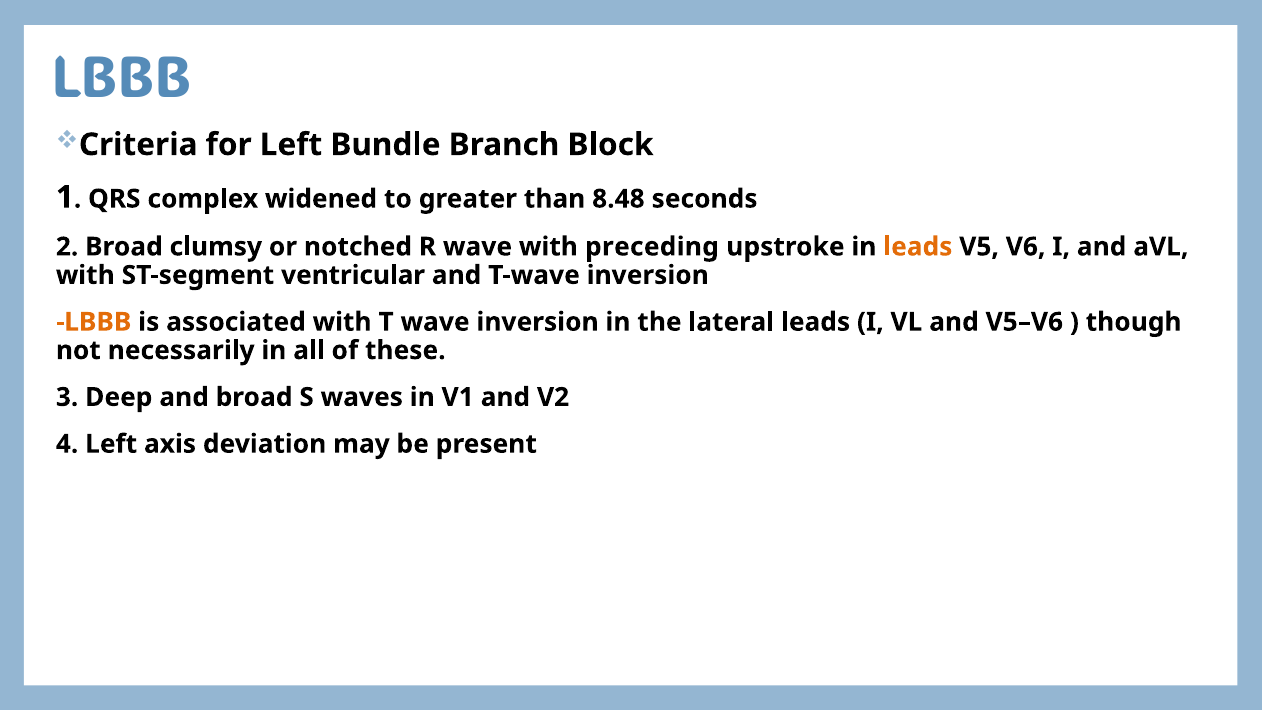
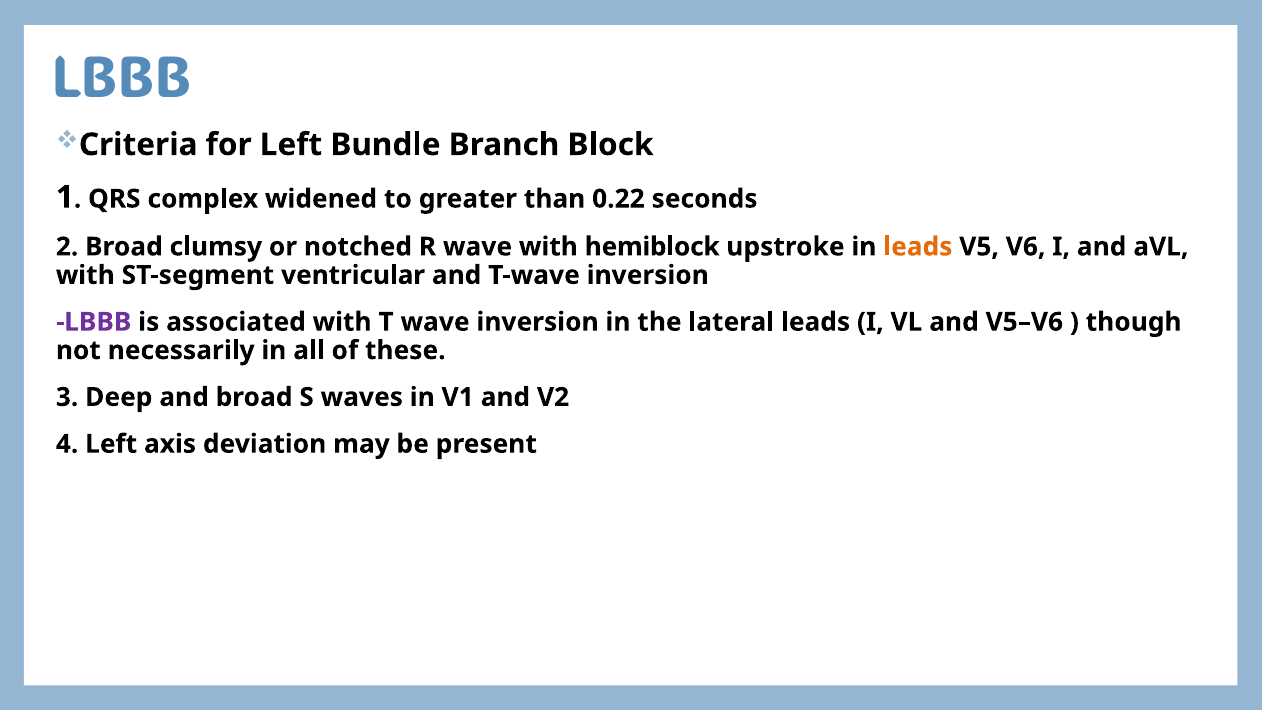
8.48: 8.48 -> 0.22 (618, 199)
preceding: preceding -> hemiblock (652, 247)
LBBB colour: orange -> purple (94, 322)
